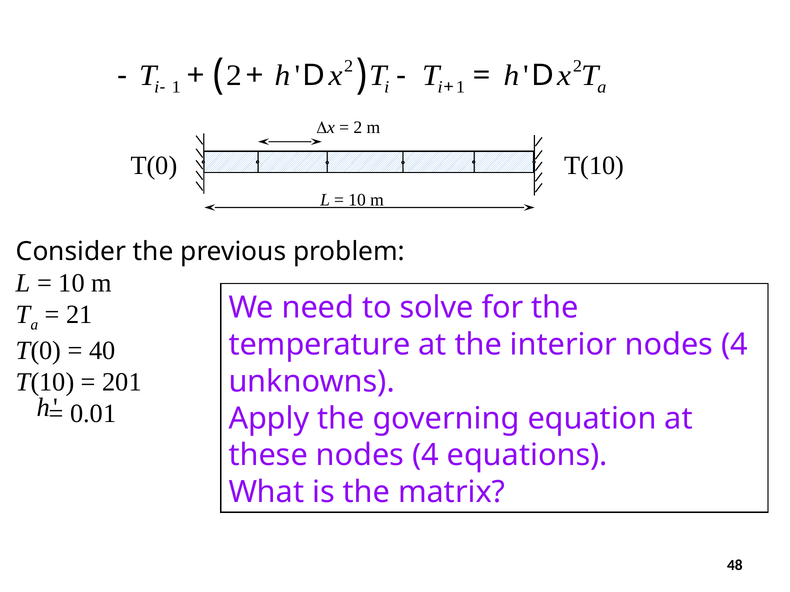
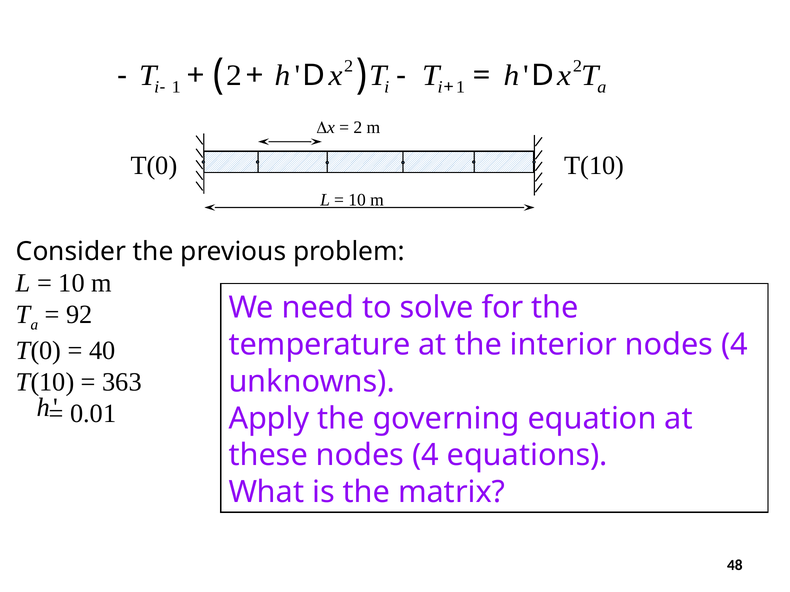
21: 21 -> 92 (79, 315)
201: 201 -> 363 (122, 382)
